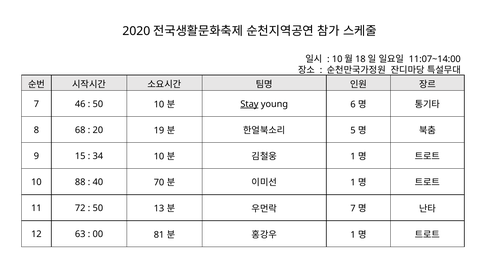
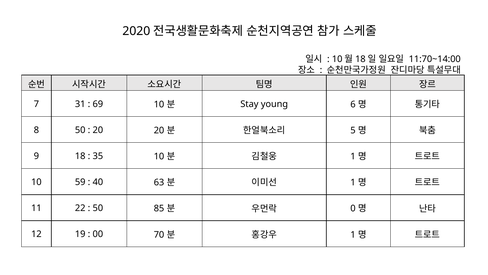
11:07~14:00: 11:07~14:00 -> 11:70~14:00 (435, 59)
46: 46 -> 31 (80, 104)
50: 50 -> 69 (98, 104)
Stay underline: present -> none (249, 104)
8 68: 68 -> 50 (80, 130)
20 19: 19 -> 20 (159, 130)
15: 15 -> 18 (80, 156)
34: 34 -> 35 (98, 156)
88: 88 -> 59 (80, 182)
70: 70 -> 63 (159, 182)
72: 72 -> 22 (80, 208)
13: 13 -> 85 (159, 208)
7: 7 -> 0 (353, 208)
63: 63 -> 19 (80, 234)
81: 81 -> 70 (159, 234)
